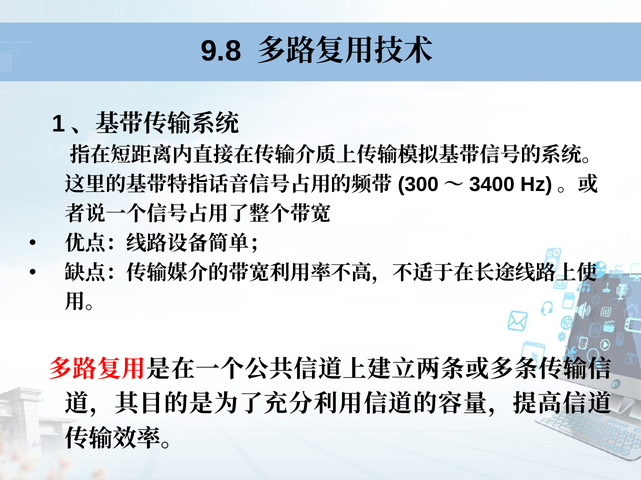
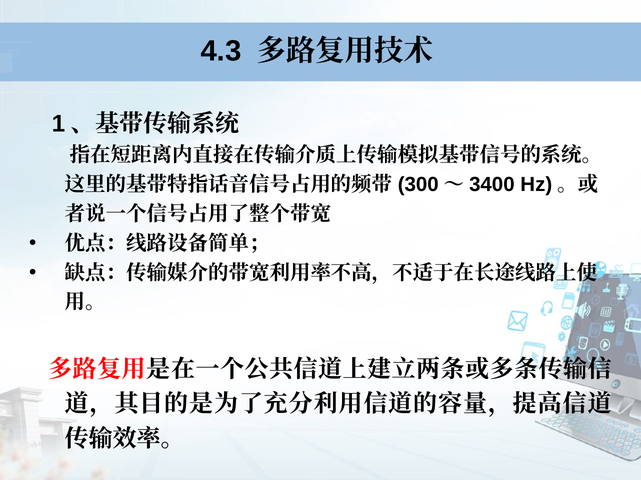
9.8: 9.8 -> 4.3 (221, 51)
